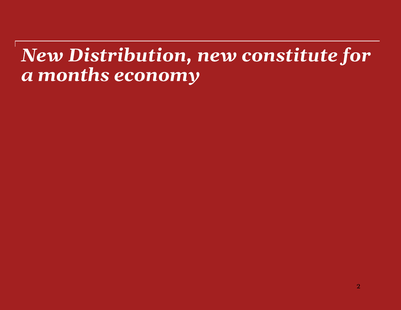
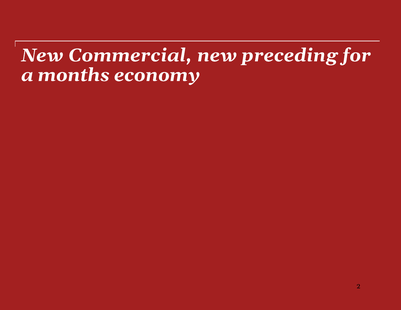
Distribution: Distribution -> Commercial (130, 55)
constitute: constitute -> preceding (290, 55)
